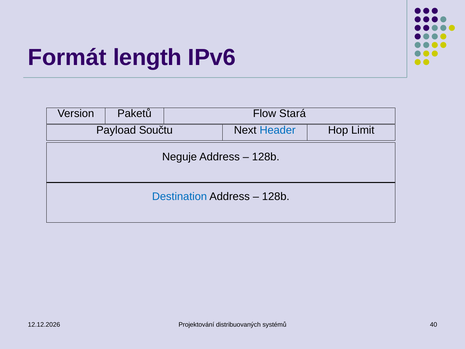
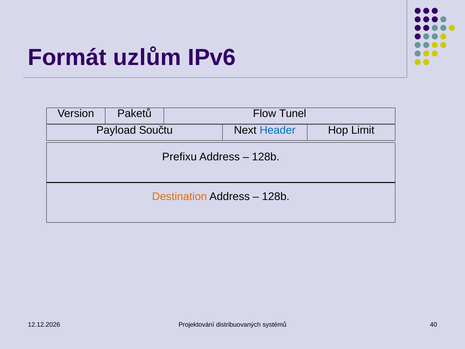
length: length -> uzlům (147, 57)
Stará: Stará -> Tunel (293, 114)
Neguje: Neguje -> Prefixu (179, 157)
Destination colour: blue -> orange (179, 196)
